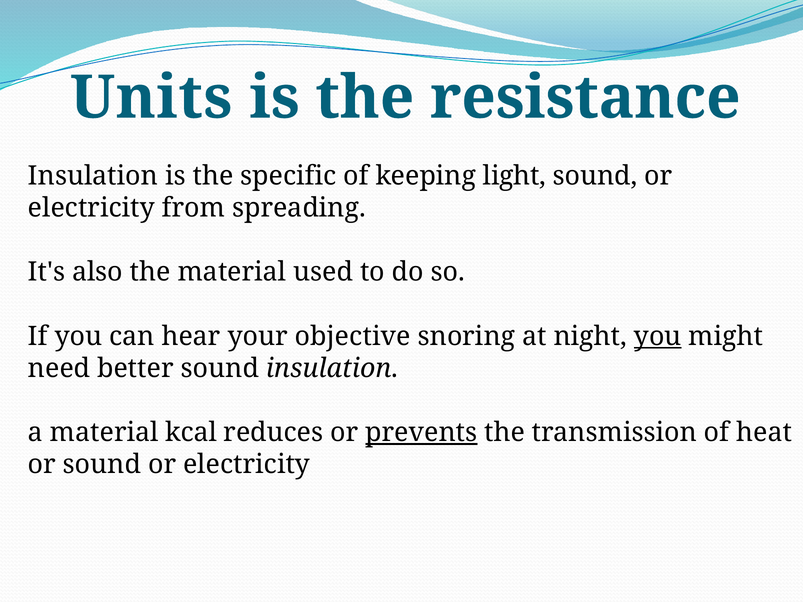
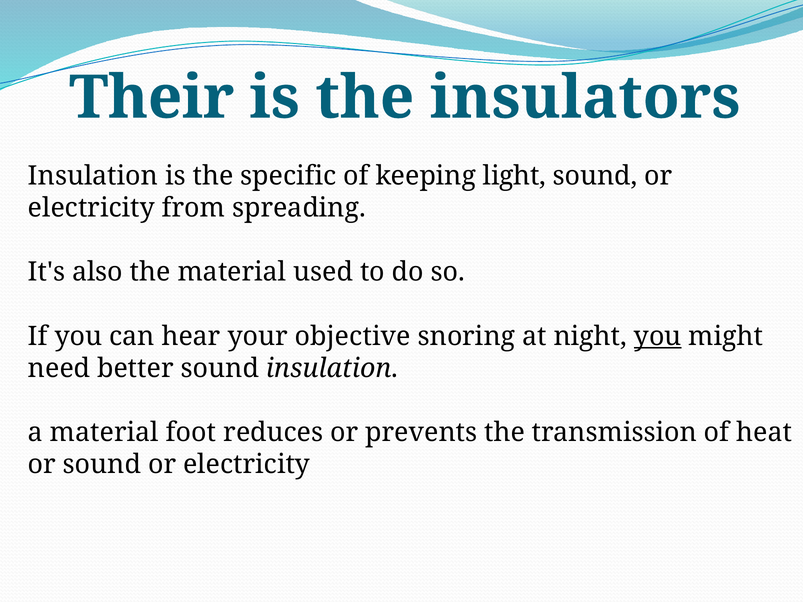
Units: Units -> Their (152, 98)
resistance: resistance -> insulators (585, 98)
kcal: kcal -> foot (191, 433)
prevents underline: present -> none (421, 433)
